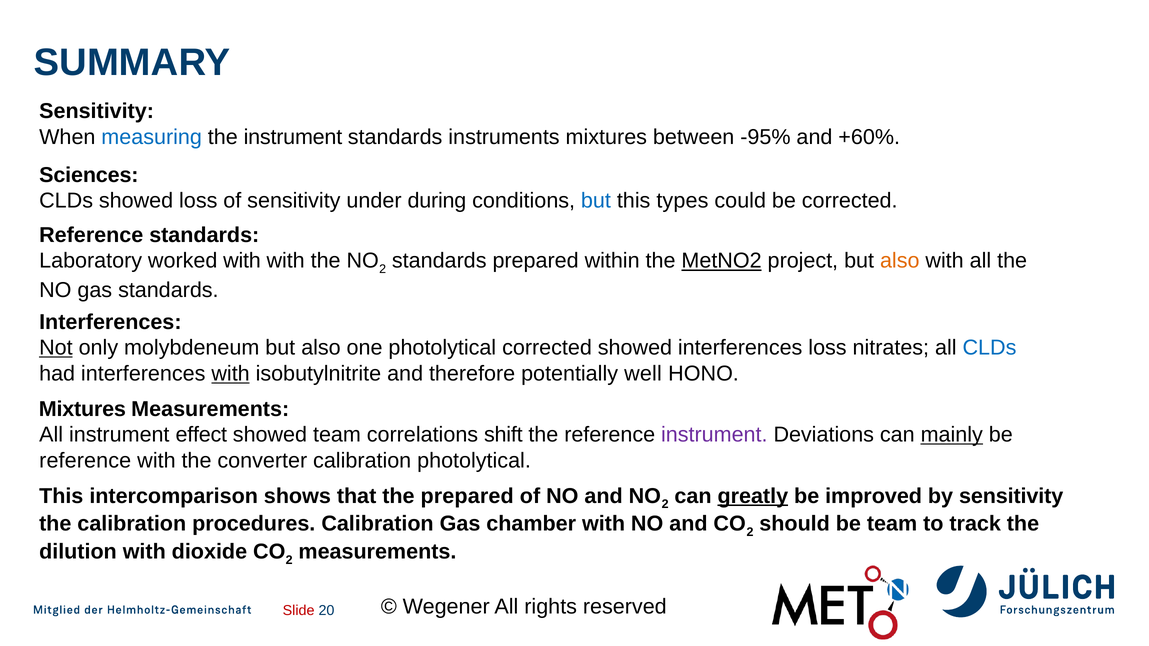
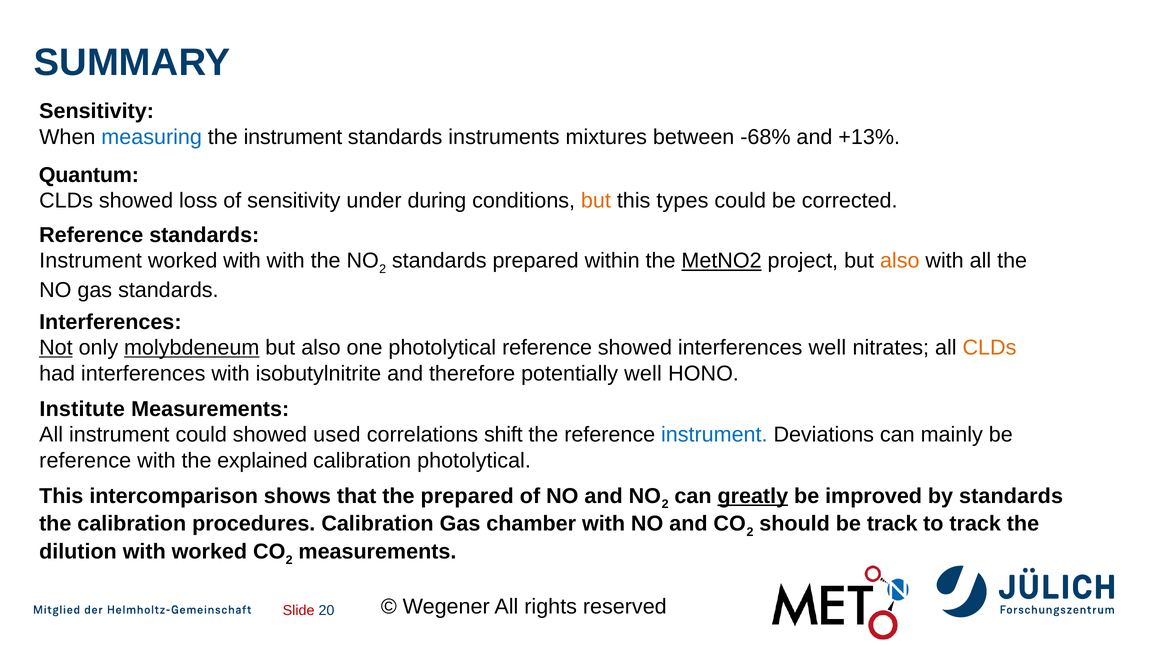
-95%: -95% -> -68% (765, 137)
+60%: +60% -> +13% (869, 137)
Sciences: Sciences -> Quantum (89, 175)
but colour: blue -> orange (596, 201)
Laboratory: Laboratory -> Instrument (91, 261)
molybdeneum underline: none -> present (192, 348)
photolytical corrected: corrected -> reference (547, 348)
interferences loss: loss -> well (827, 348)
CLDs colour: blue -> orange (989, 348)
with underline: present -> none (231, 374)
Mixtures: Mixtures -> Institute (82, 409)
instrument effect: effect -> could (201, 435)
showed team: team -> used (337, 435)
instrument colour: purple -> blue (714, 435)
mainly underline: present -> none (952, 435)
converter: converter -> explained (262, 461)
by sensitivity: sensitivity -> standards (1011, 496)
be team: team -> track (892, 524)
with dioxide: dioxide -> worked (209, 552)
